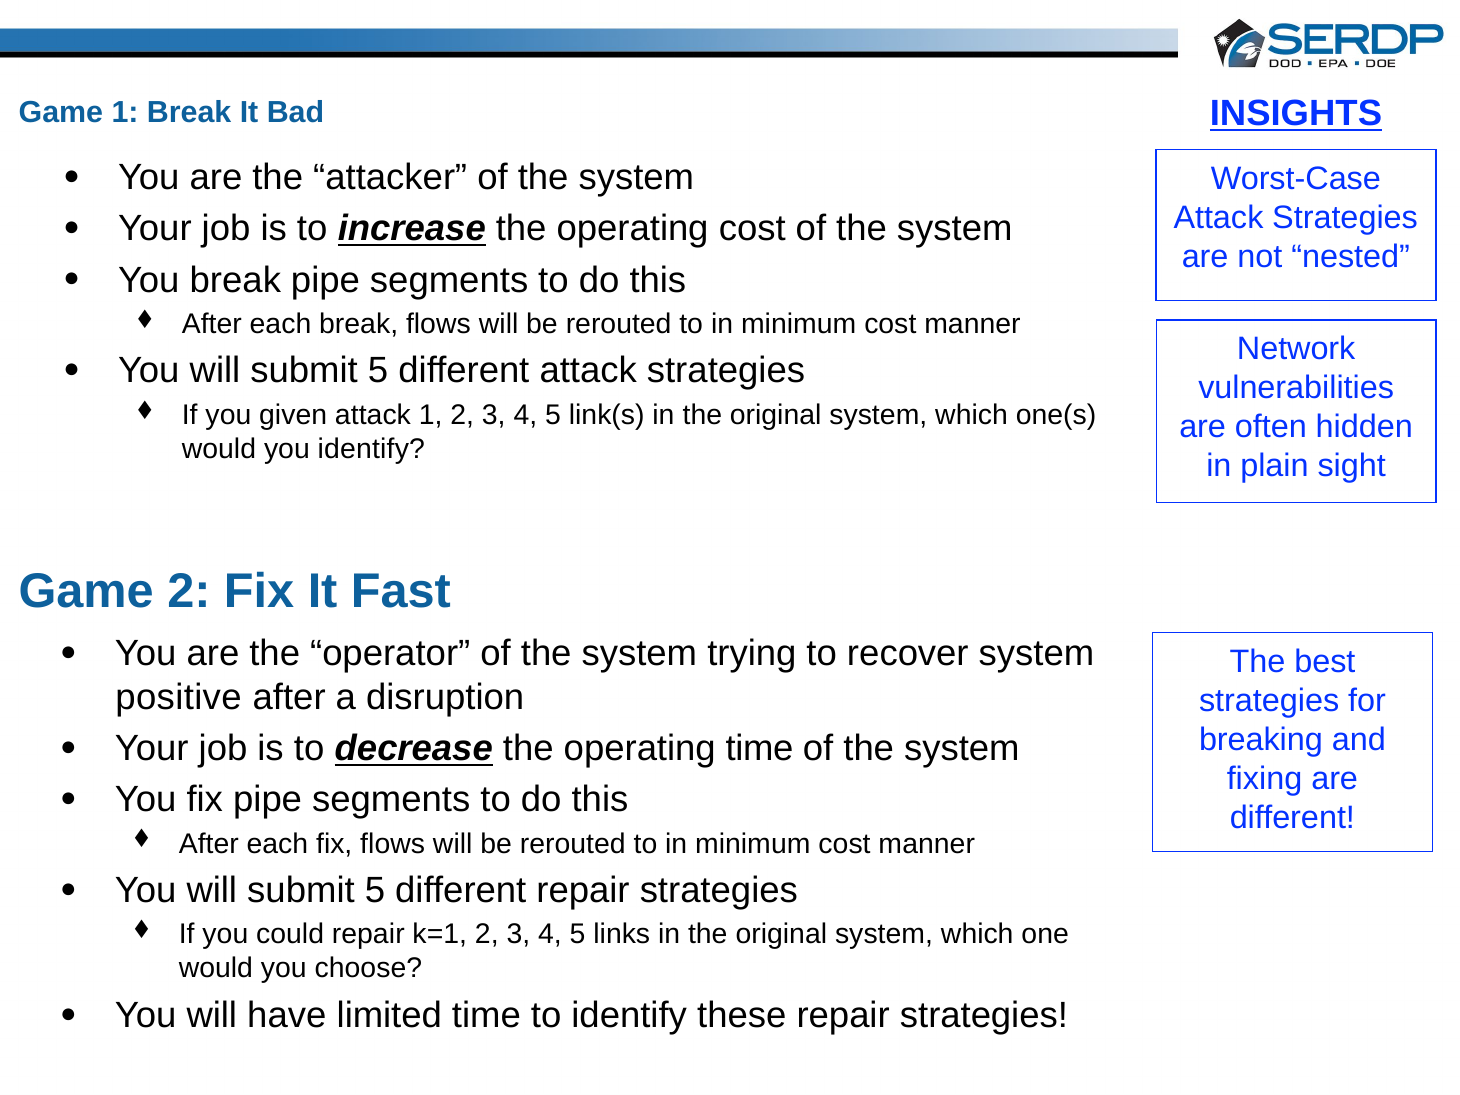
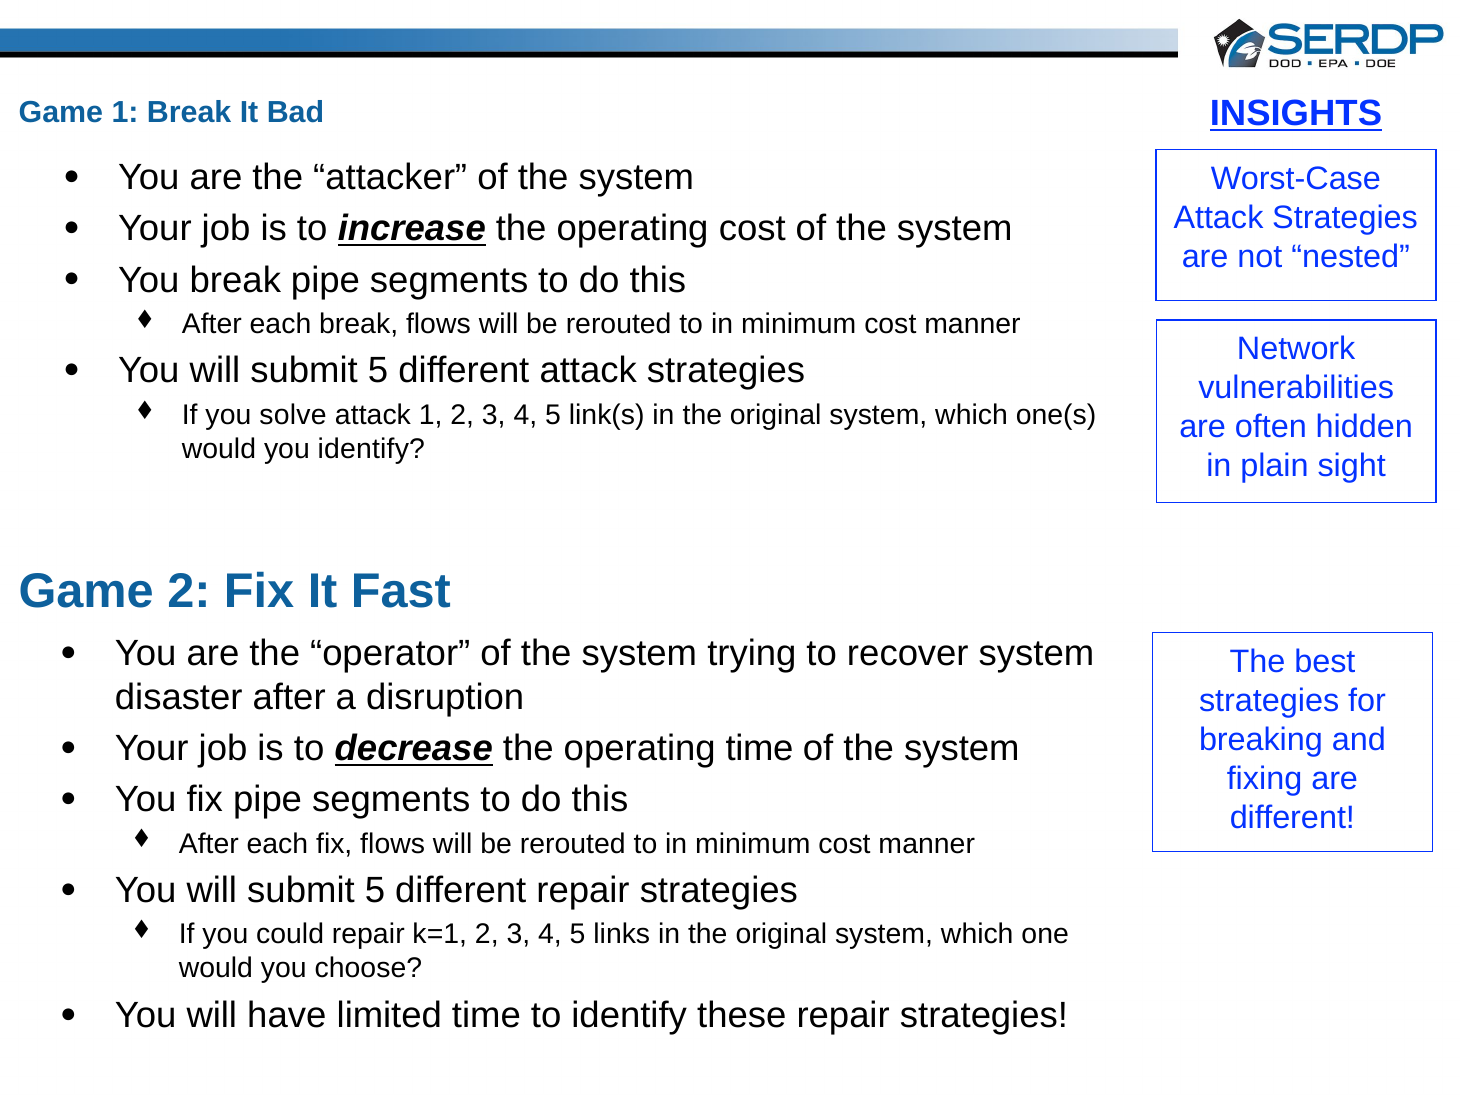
given: given -> solve (293, 415)
positive: positive -> disaster (179, 697)
